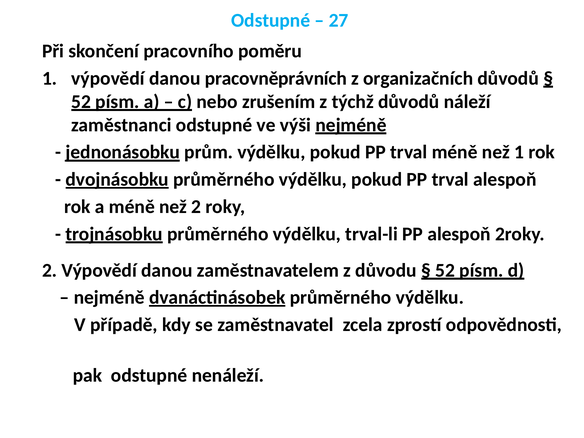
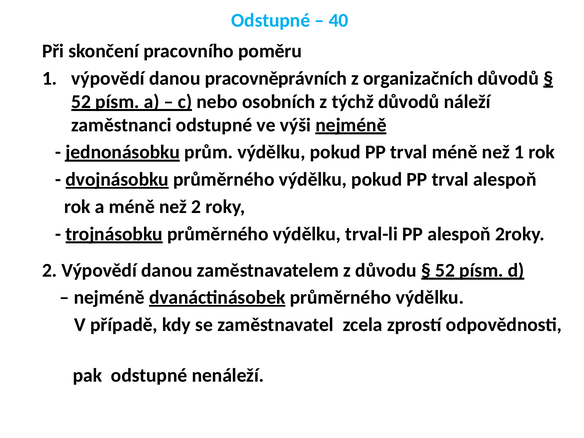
27: 27 -> 40 (339, 20)
zrušením: zrušením -> osobních (279, 102)
